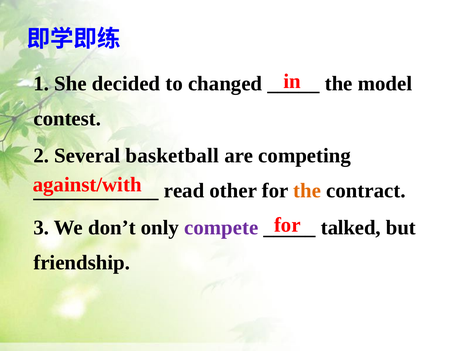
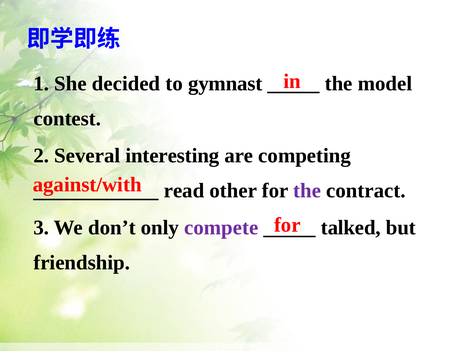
changed: changed -> gymnast (225, 84)
basketball: basketball -> interesting (172, 156)
the colour: orange -> purple (307, 191)
